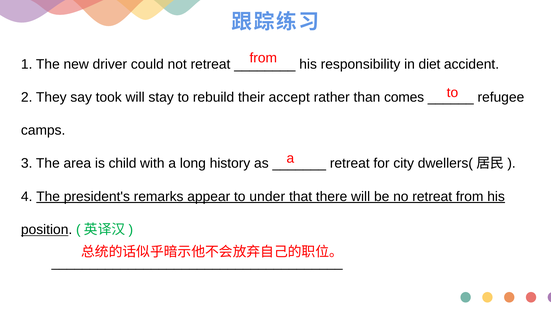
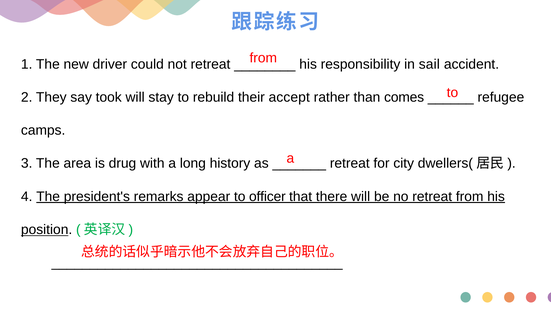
diet: diet -> sail (429, 64)
child: child -> drug (122, 163)
under: under -> officer (267, 196)
